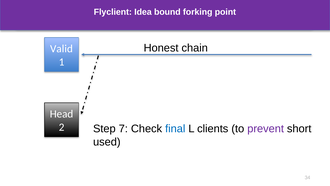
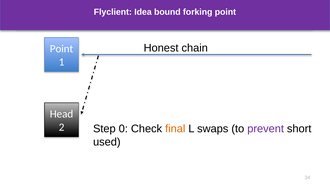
Valid: Valid -> Point (62, 49)
7: 7 -> 0 (123, 128)
final colour: blue -> orange (175, 128)
clients: clients -> swaps (213, 128)
